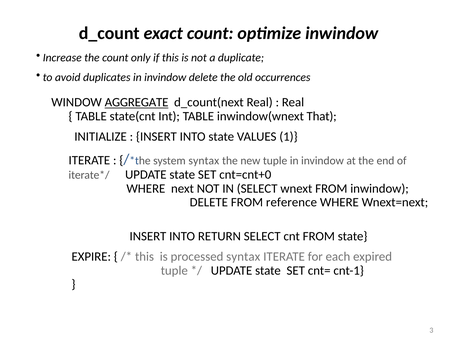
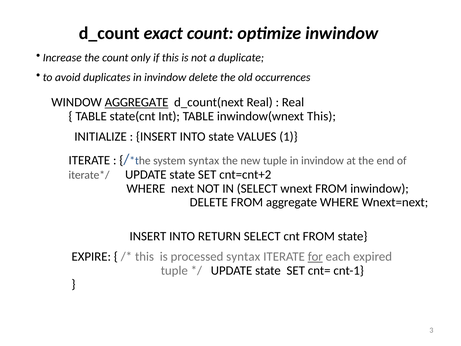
inwindow(wnext That: That -> This (321, 116)
cnt=cnt+0: cnt=cnt+0 -> cnt=cnt+2 (245, 174)
FROM reference: reference -> aggregate (292, 202)
for underline: none -> present (315, 256)
